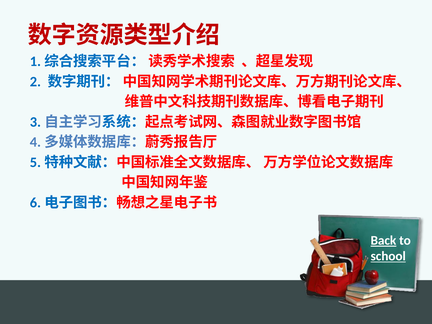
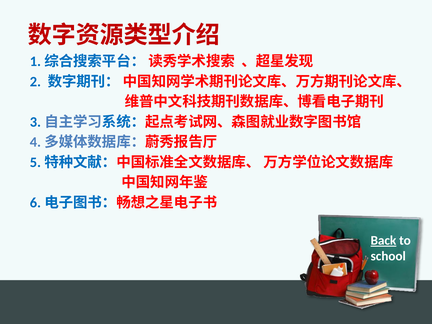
school underline: present -> none (388, 256)
